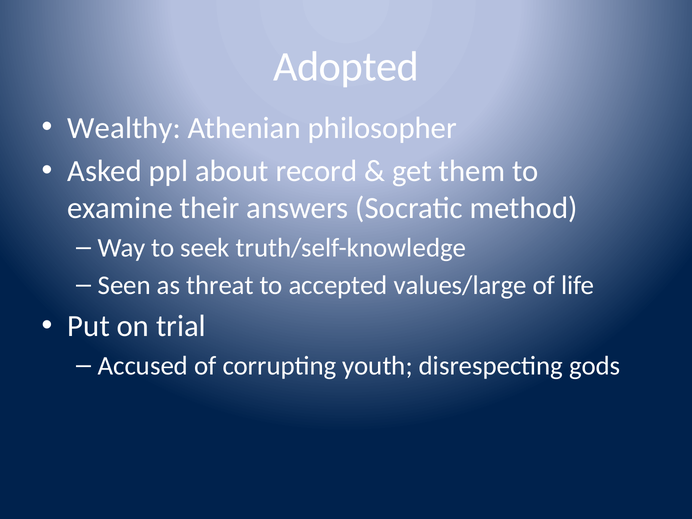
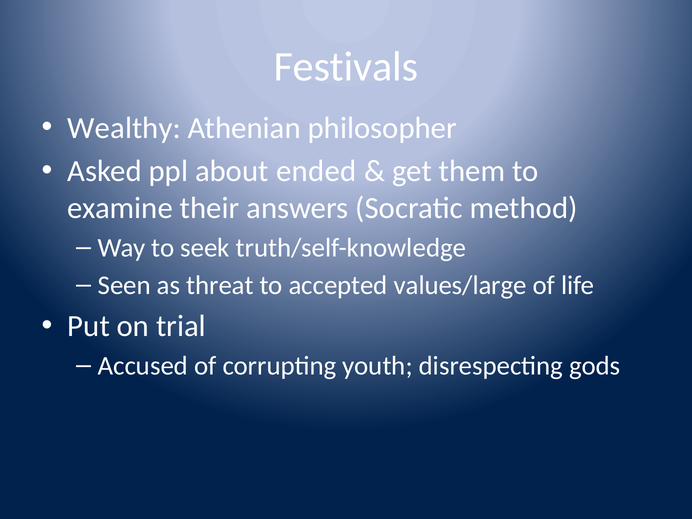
Adopted: Adopted -> Festivals (346, 67)
record: record -> ended (316, 171)
